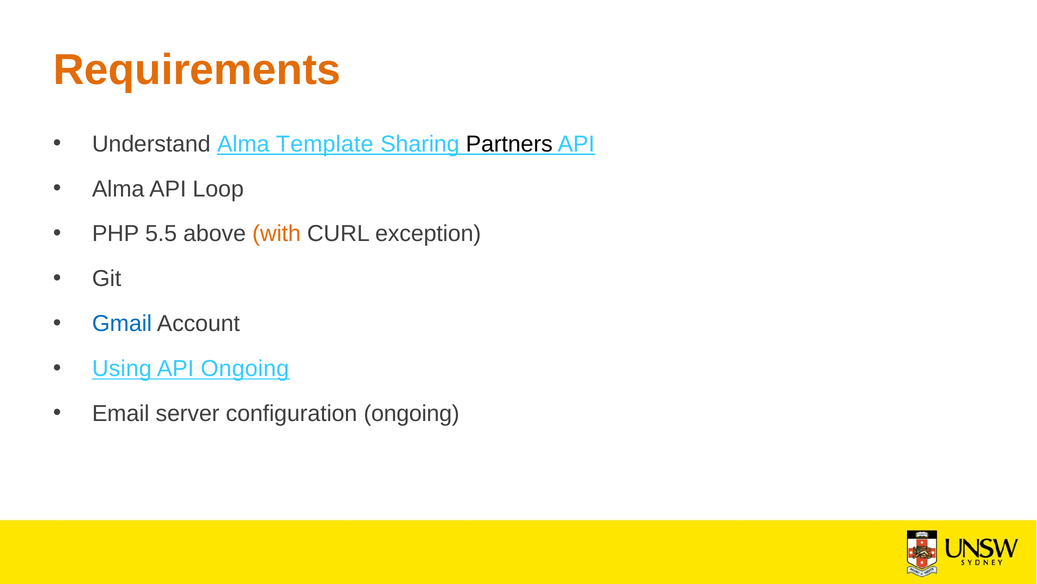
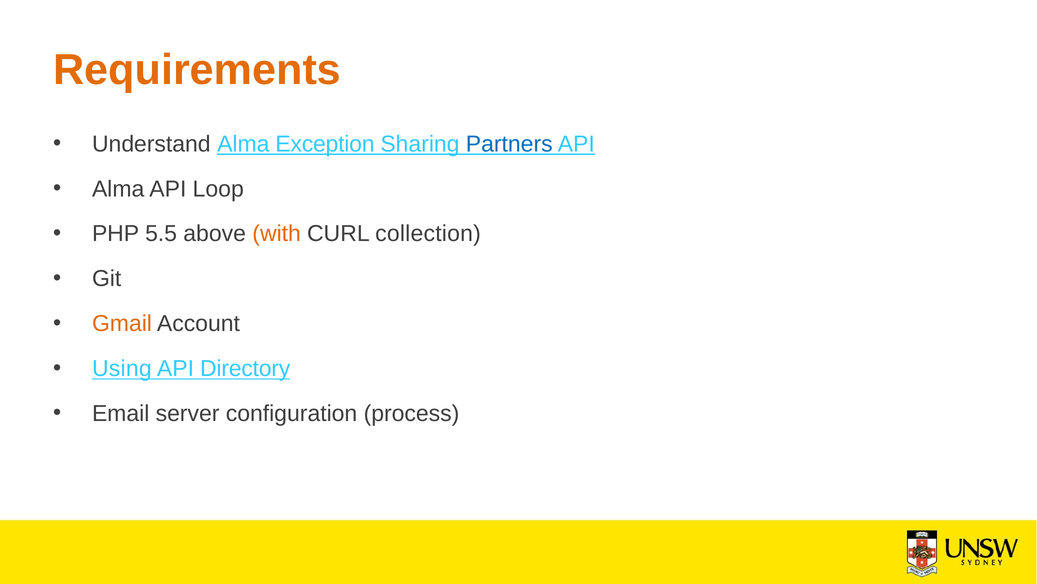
Template: Template -> Exception (325, 144)
Partners colour: black -> blue (509, 144)
exception: exception -> collection (428, 234)
Gmail colour: blue -> orange (122, 323)
API Ongoing: Ongoing -> Directory (245, 368)
configuration ongoing: ongoing -> process (412, 413)
